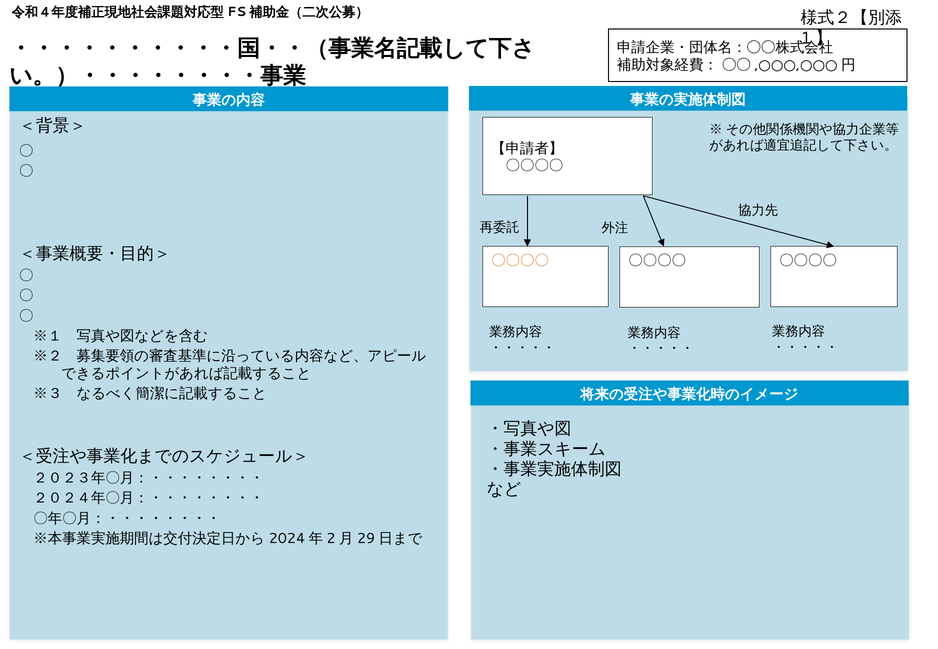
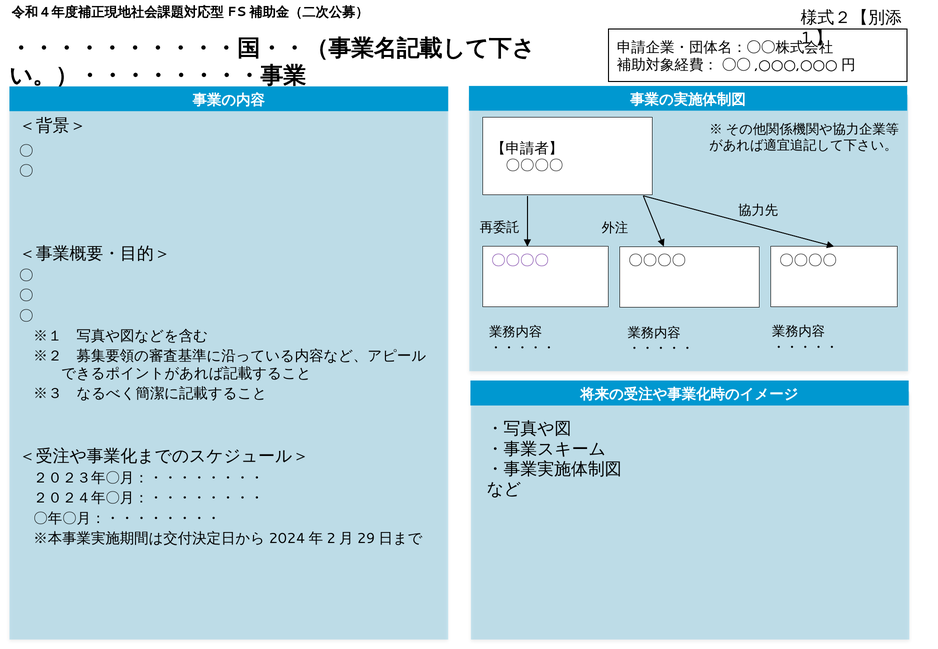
〇〇〇〇 colour: orange -> purple (520, 261)
